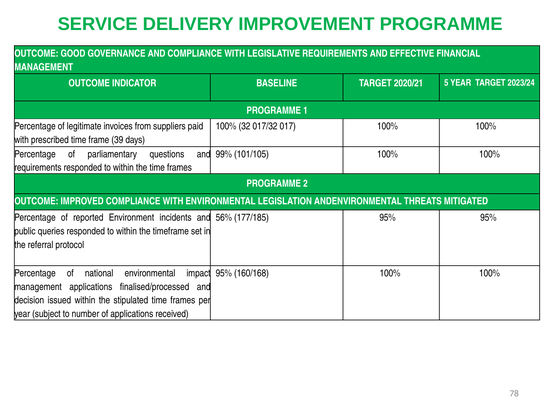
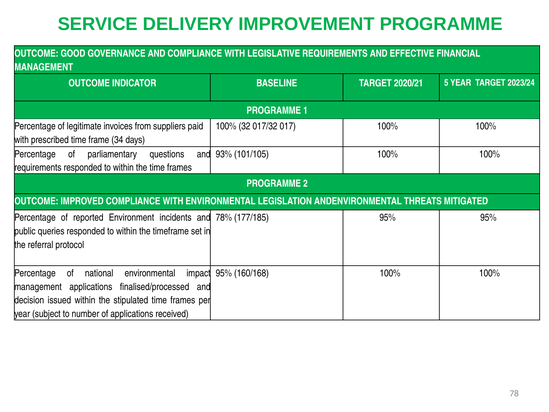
39: 39 -> 34 (117, 140)
99%: 99% -> 93% (224, 154)
56%: 56% -> 78% (224, 218)
